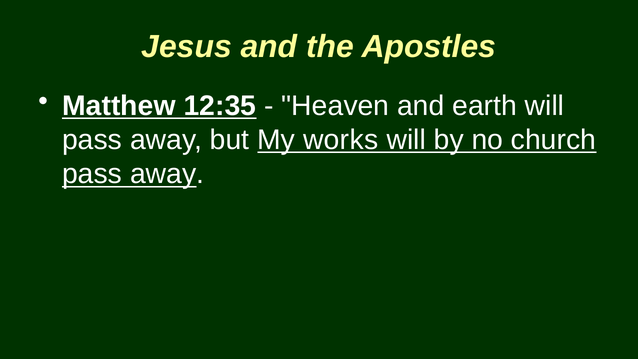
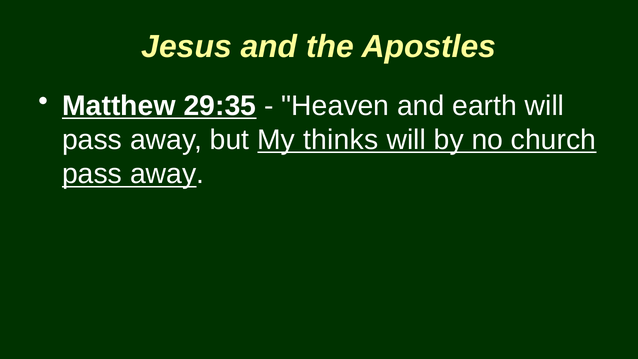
12:35: 12:35 -> 29:35 (220, 106)
works: works -> thinks (341, 140)
